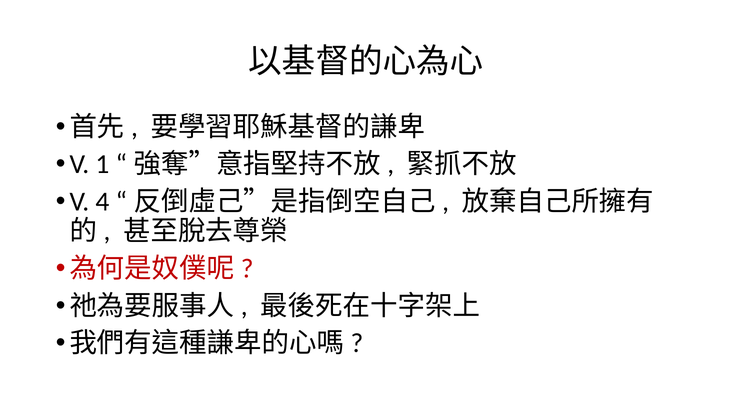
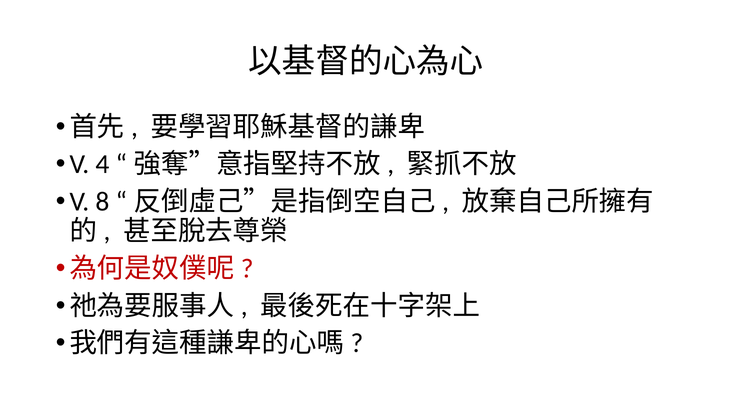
1: 1 -> 4 (102, 164)
4: 4 -> 8 (102, 202)
